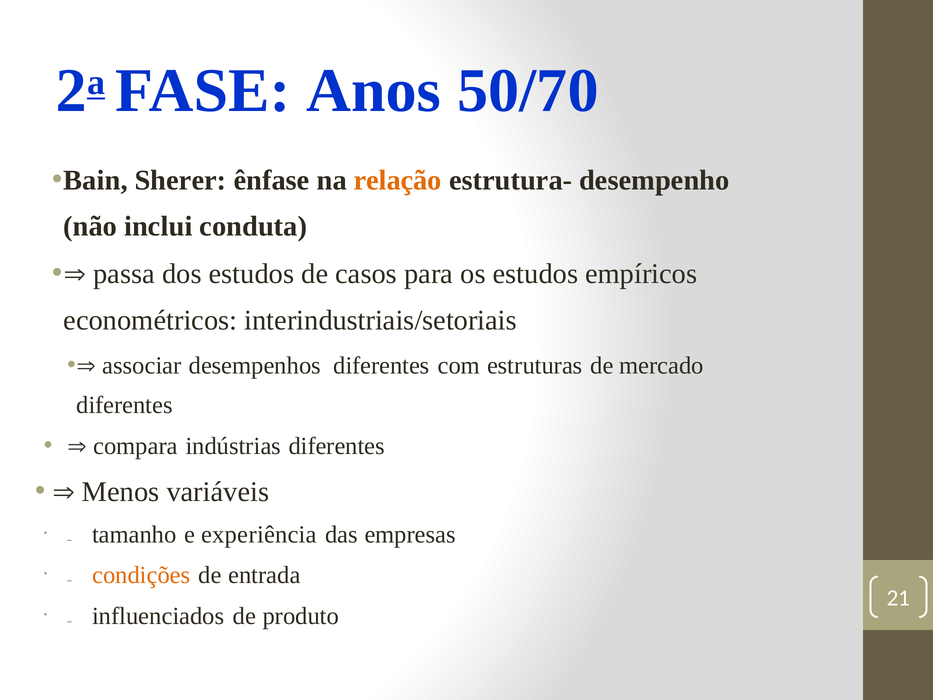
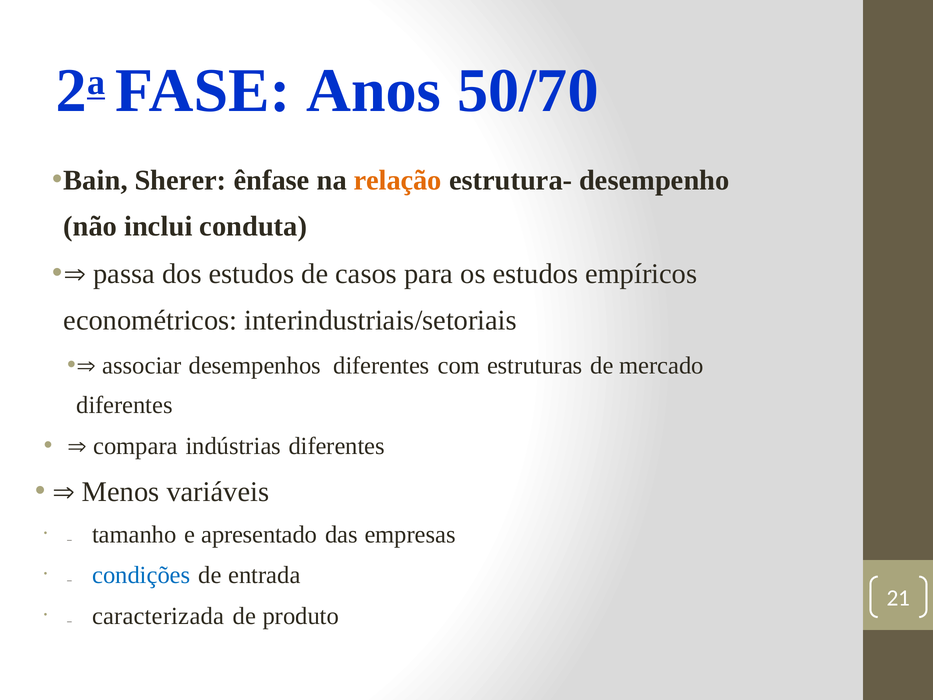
experiência: experiência -> apresentado (259, 534)
condições colour: orange -> blue (141, 575)
influenciados: influenciados -> caracterizada (158, 616)
